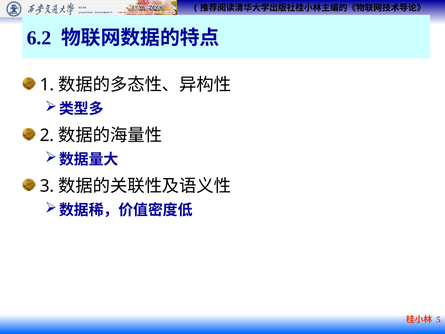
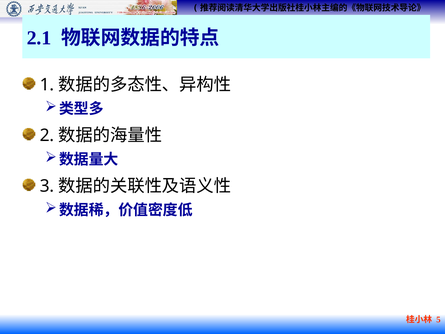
6.2: 6.2 -> 2.1 (39, 38)
